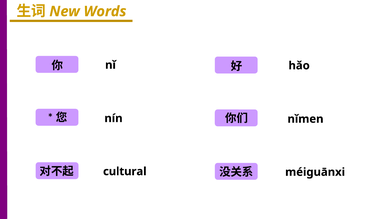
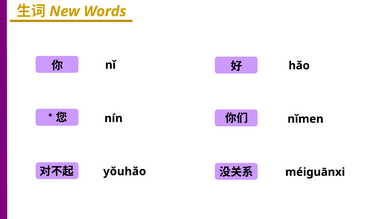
cultural: cultural -> yǒuhǎo (125, 172)
